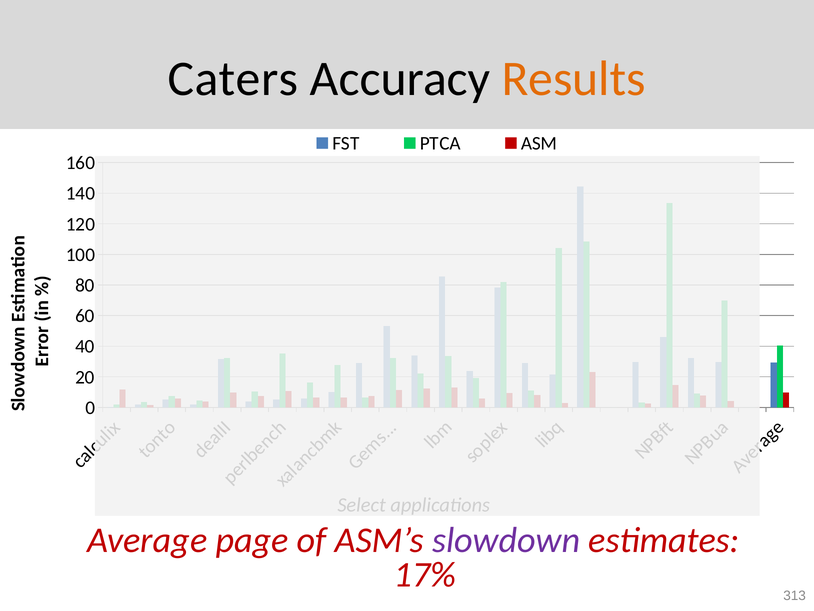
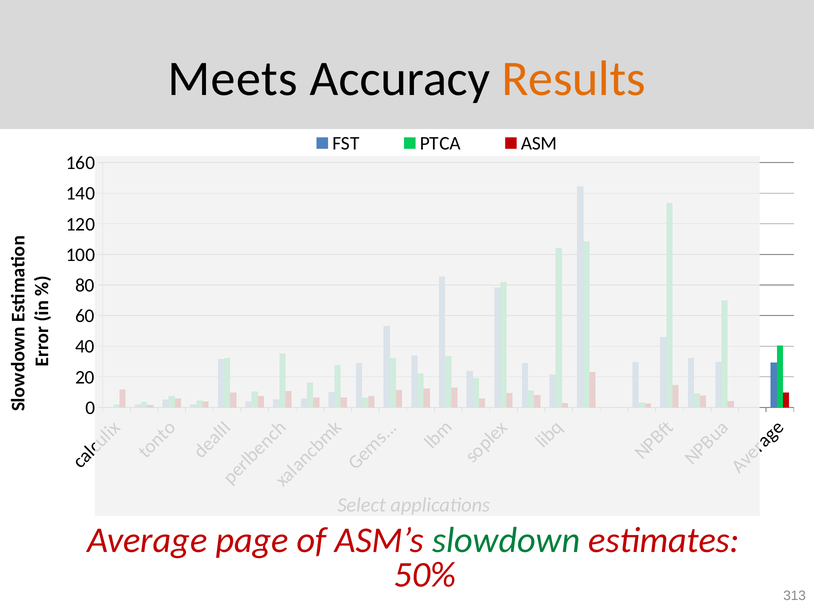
Caters: Caters -> Meets (233, 79)
slowdown colour: purple -> green (506, 540)
17%: 17% -> 50% (425, 574)
